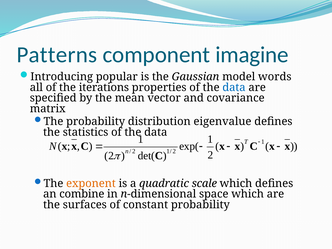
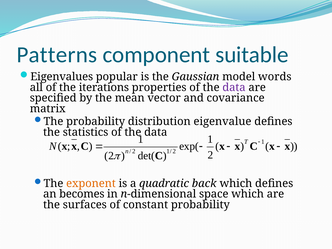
imagine: imagine -> suitable (252, 55)
Introducing: Introducing -> Eigenvalues (62, 77)
data colour: blue -> purple (234, 87)
scale: scale -> back (204, 183)
combine: combine -> becomes (82, 194)
